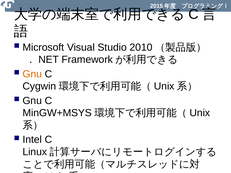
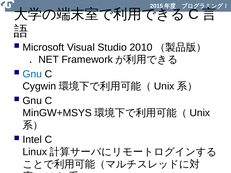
Gnu colour: orange -> blue (32, 74)
